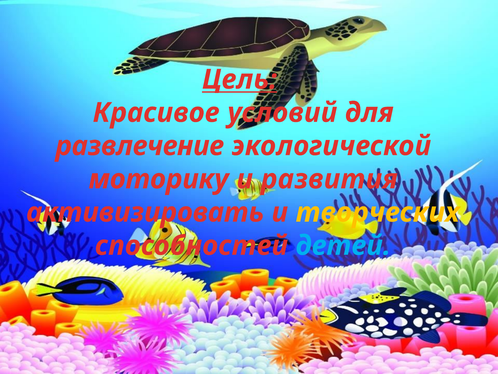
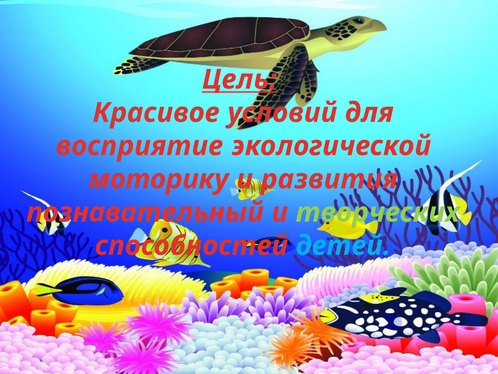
развлечение: развлечение -> восприятие (139, 146)
активизировать: активизировать -> познавательный (145, 212)
творческих colour: yellow -> light green (378, 212)
